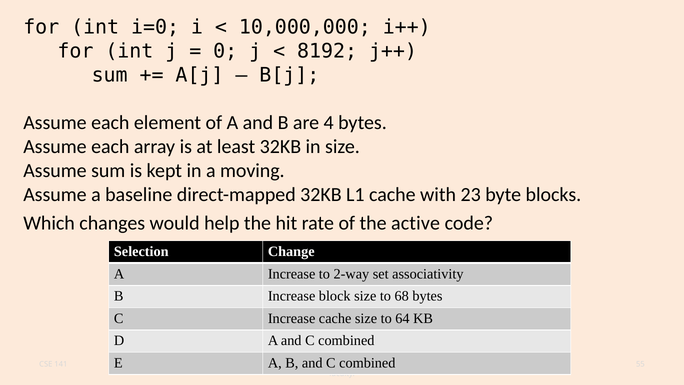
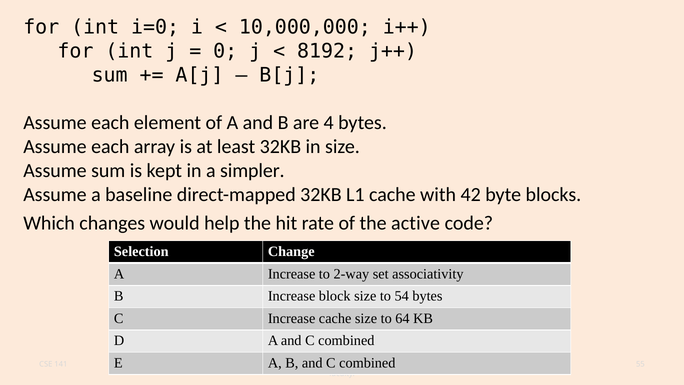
moving: moving -> simpler (252, 171)
23: 23 -> 42 (471, 195)
68: 68 -> 54 (402, 296)
